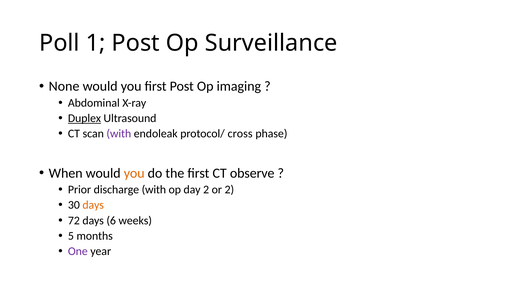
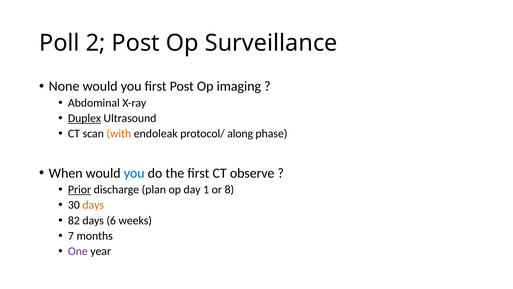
1: 1 -> 2 (96, 43)
with colour: purple -> orange (119, 133)
cross: cross -> along (240, 133)
you colour: orange -> blue (134, 173)
Prior underline: none -> present (80, 189)
discharge with: with -> plan (154, 189)
day 2: 2 -> 1 (206, 189)
or 2: 2 -> 8 (229, 189)
72: 72 -> 82 (74, 220)
5: 5 -> 7 (71, 236)
